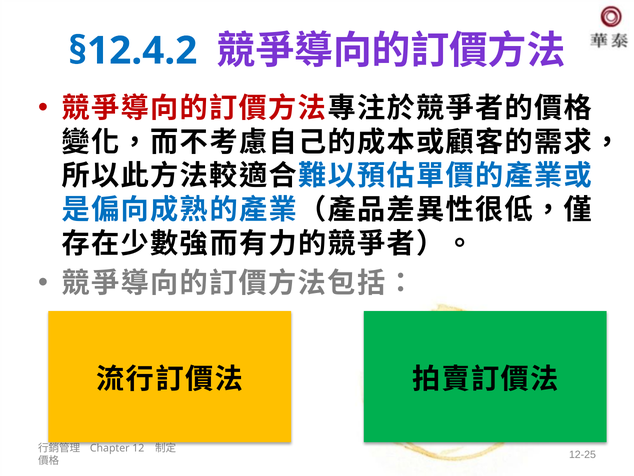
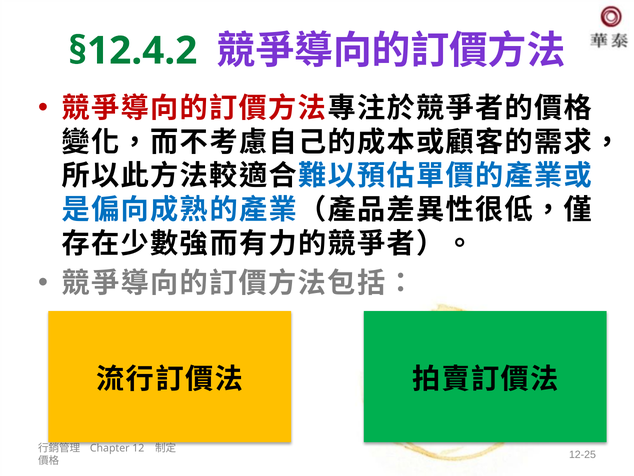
§12.4.2 colour: blue -> green (133, 51)
